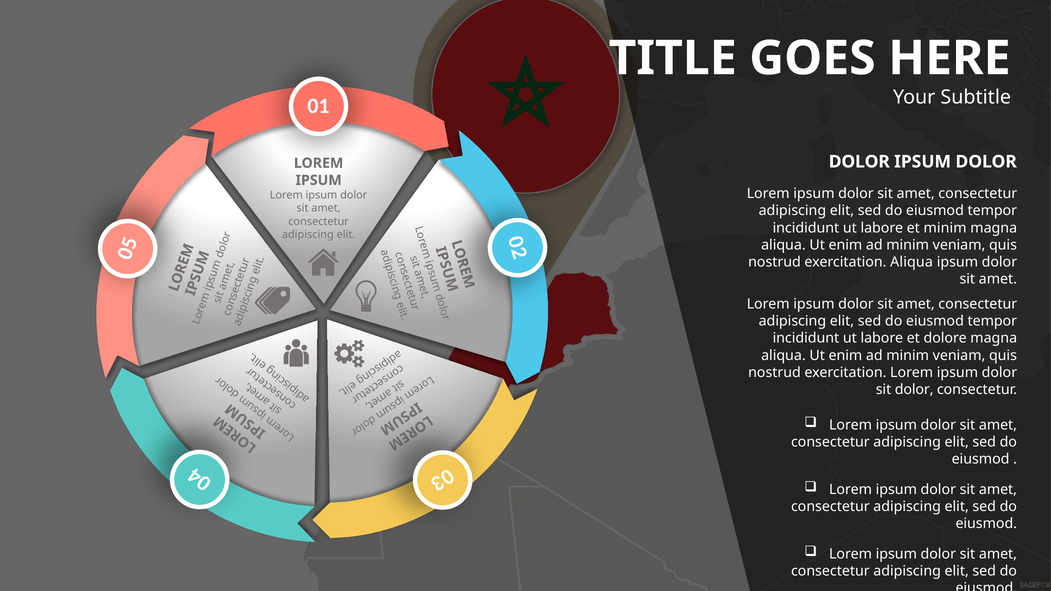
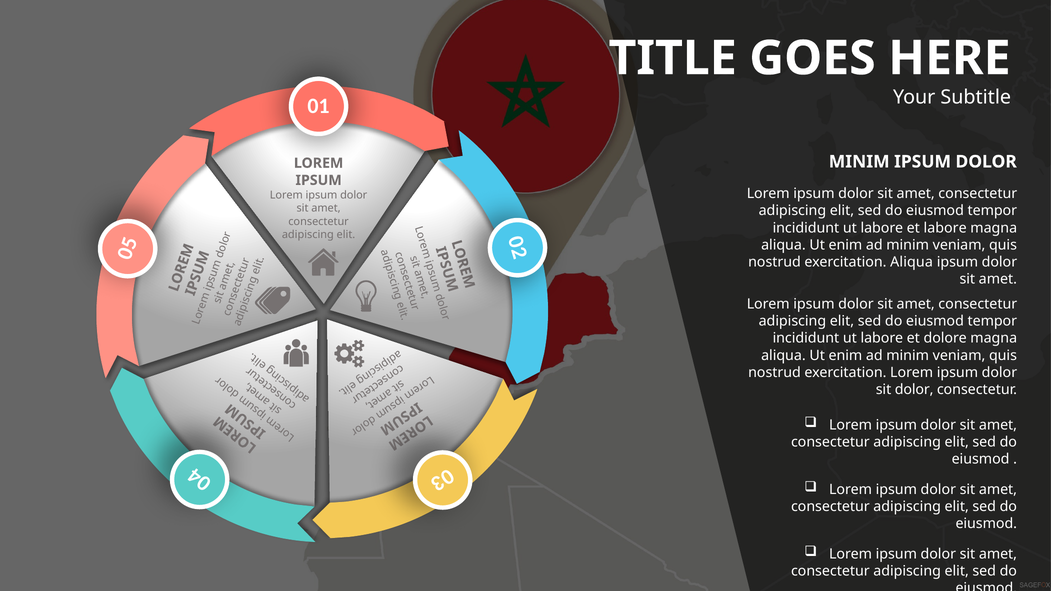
DOLOR: DOLOR -> MINIM (859, 162)
et minim: minim -> labore (945, 228)
